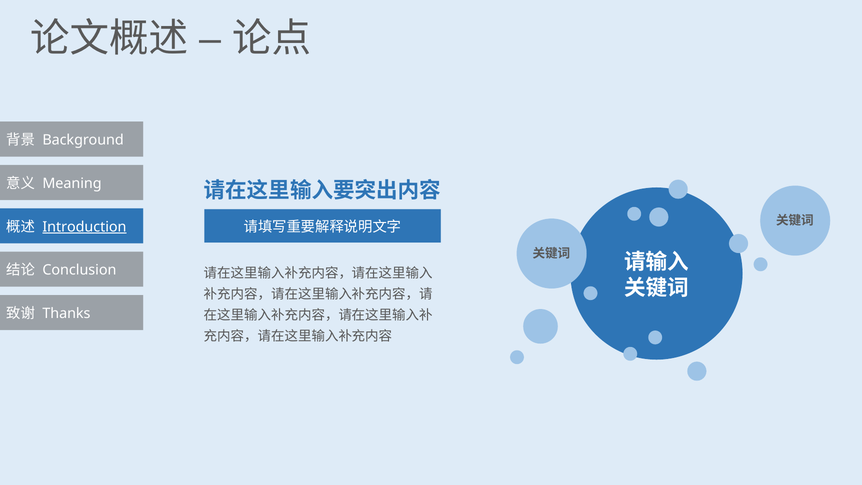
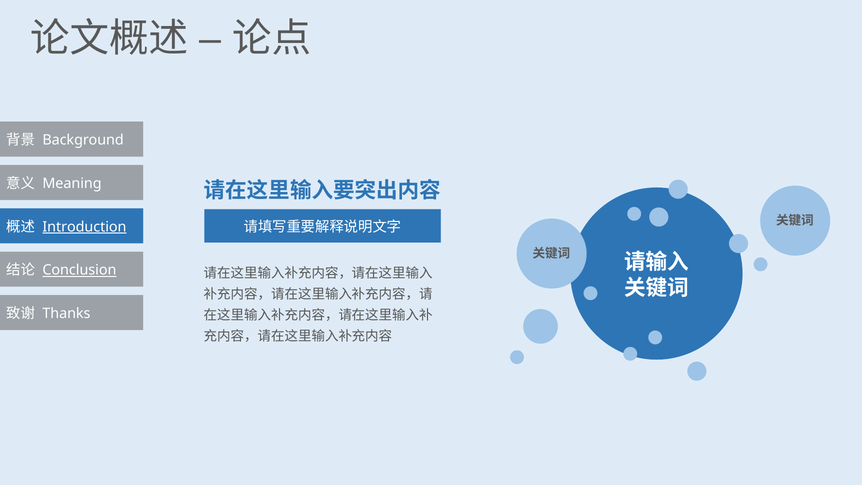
Conclusion underline: none -> present (79, 270)
